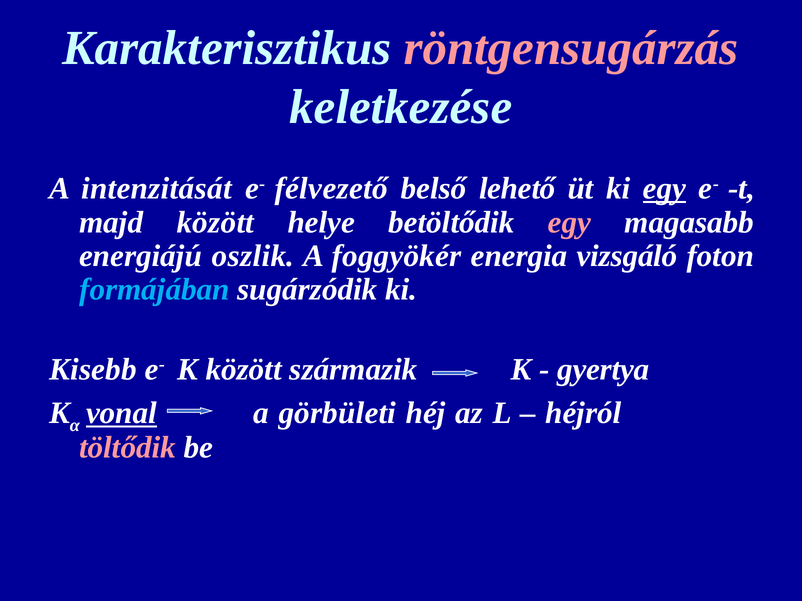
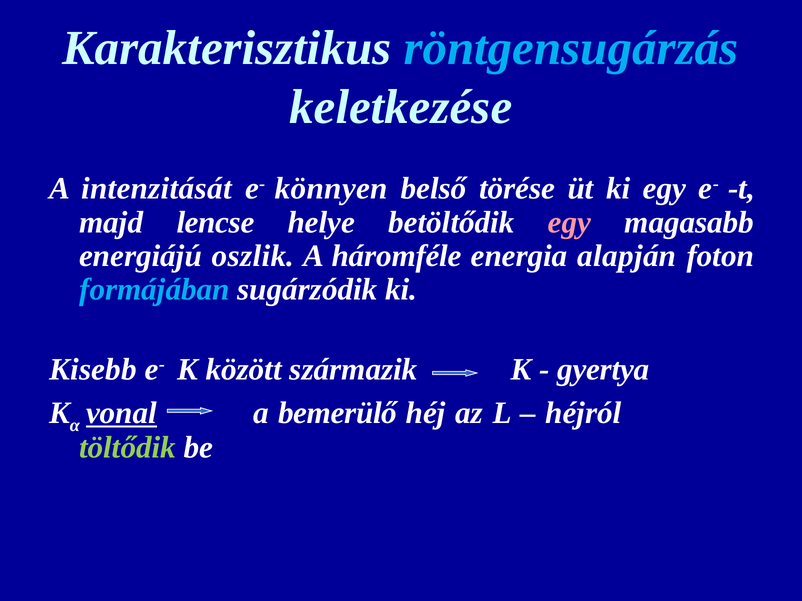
röntgensugárzás colour: pink -> light blue (571, 48)
félvezető: félvezető -> könnyen (331, 189)
lehető: lehető -> törése (517, 189)
egy underline: present -> none (664, 189)
majd között: között -> lencse (216, 222)
foggyökér: foggyökér -> háromféle (397, 256)
vizsgáló: vizsgáló -> alapján (627, 256)
görbületi: görbületi -> bemerülő (338, 413)
töltődik colour: pink -> light green (128, 448)
